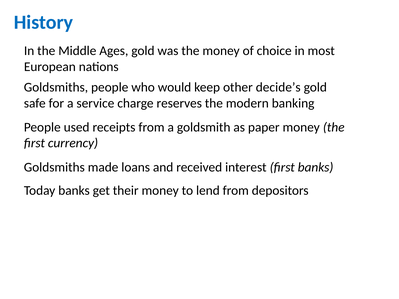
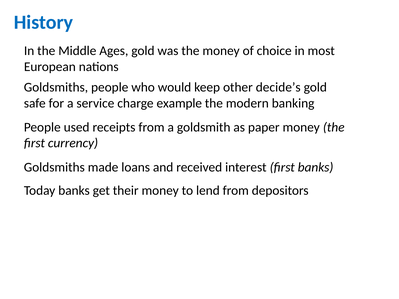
reserves: reserves -> example (179, 103)
